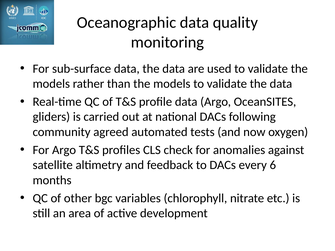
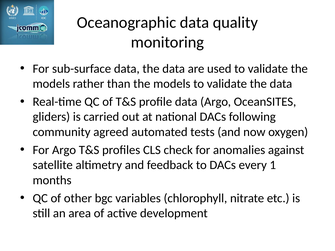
6: 6 -> 1 (273, 165)
